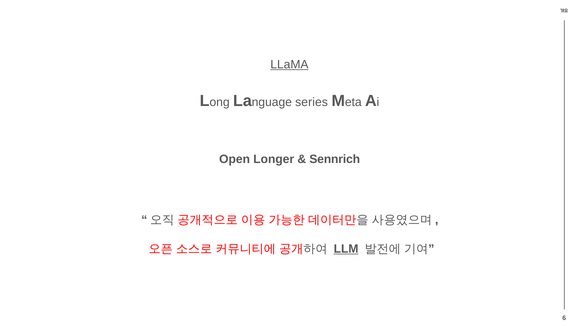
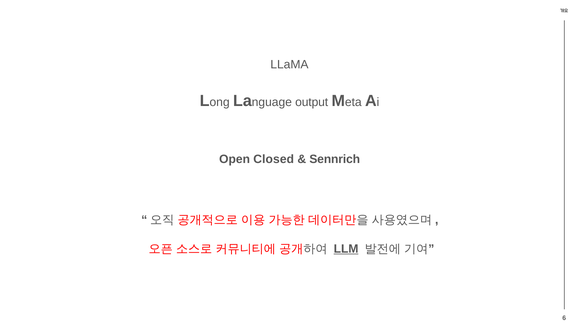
LLaMA underline: present -> none (289, 64)
series: series -> output (312, 102)
Longer: Longer -> Closed (274, 159)
